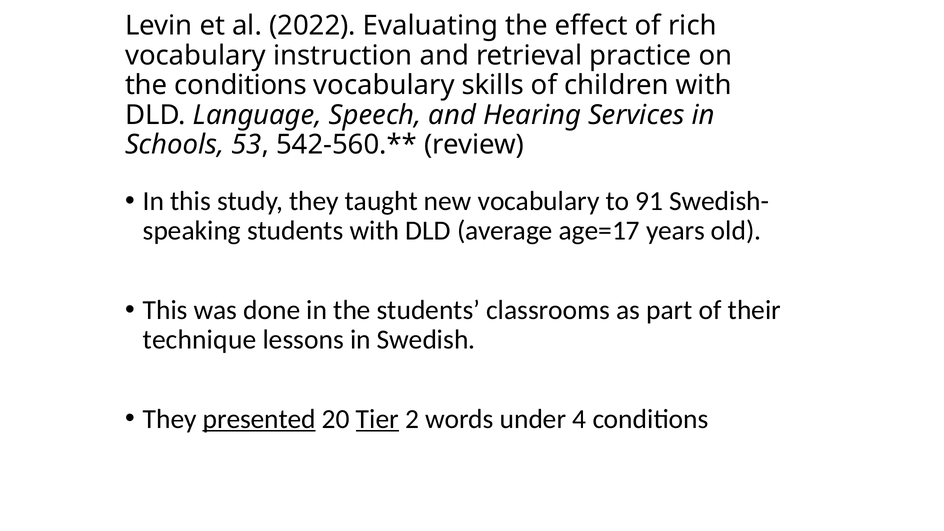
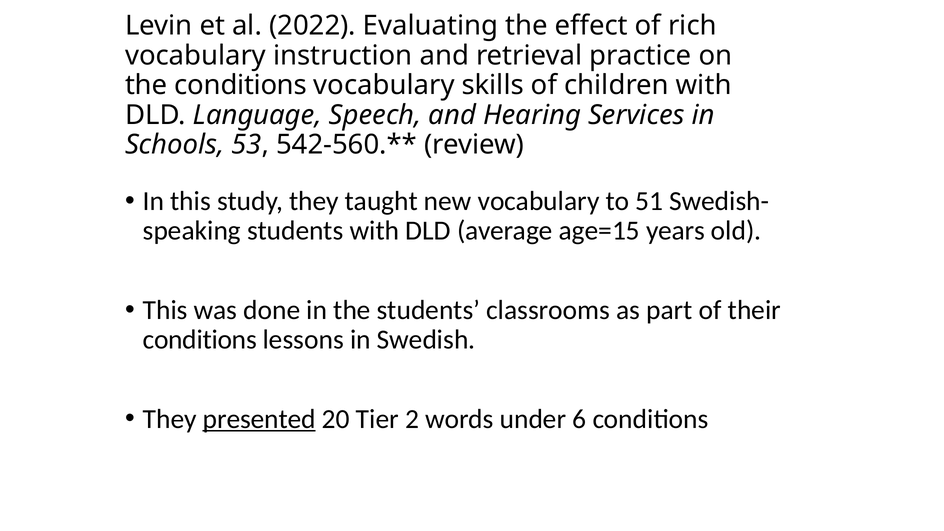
91: 91 -> 51 (649, 201)
age=17: age=17 -> age=15 (599, 231)
technique: technique -> conditions (200, 340)
Tier underline: present -> none (377, 419)
4: 4 -> 6 (579, 419)
